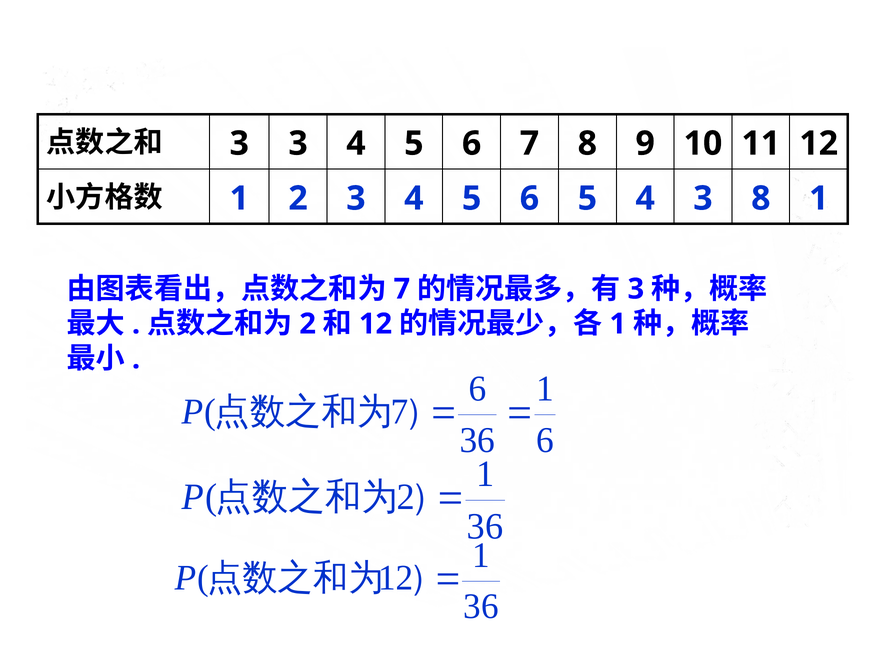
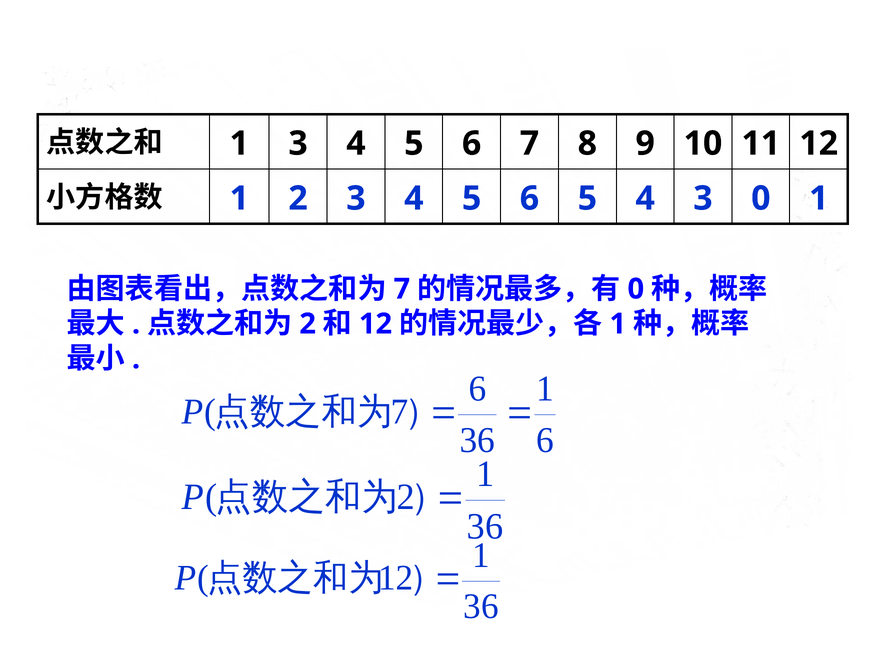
3: 3 -> 1 (239, 144)
3 8: 8 -> 0 (761, 198)
3: 3 -> 0 (636, 289)
